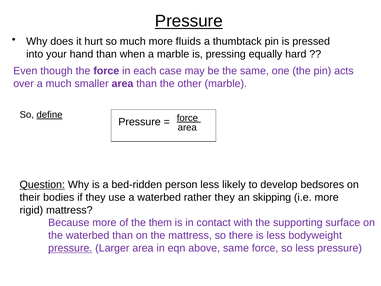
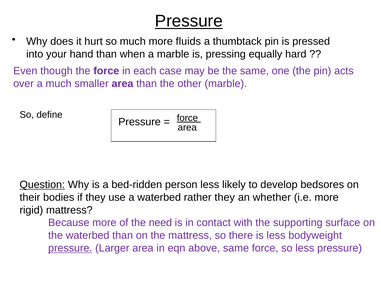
define underline: present -> none (49, 115)
skipping: skipping -> whether (272, 197)
them: them -> need (160, 223)
